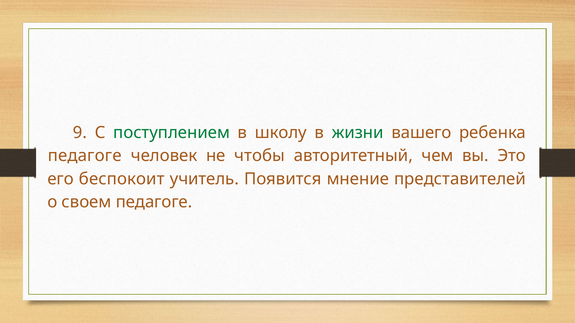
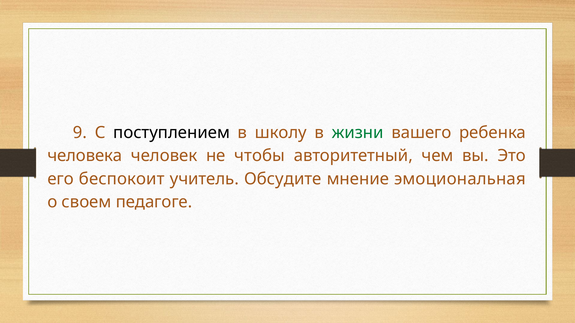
поступлением colour: green -> black (172, 133)
педагоге: педагоге -> человека (85, 156)
Появится: Появится -> Обсудите (283, 179)
представителей: представителей -> эмоциональная (460, 179)
